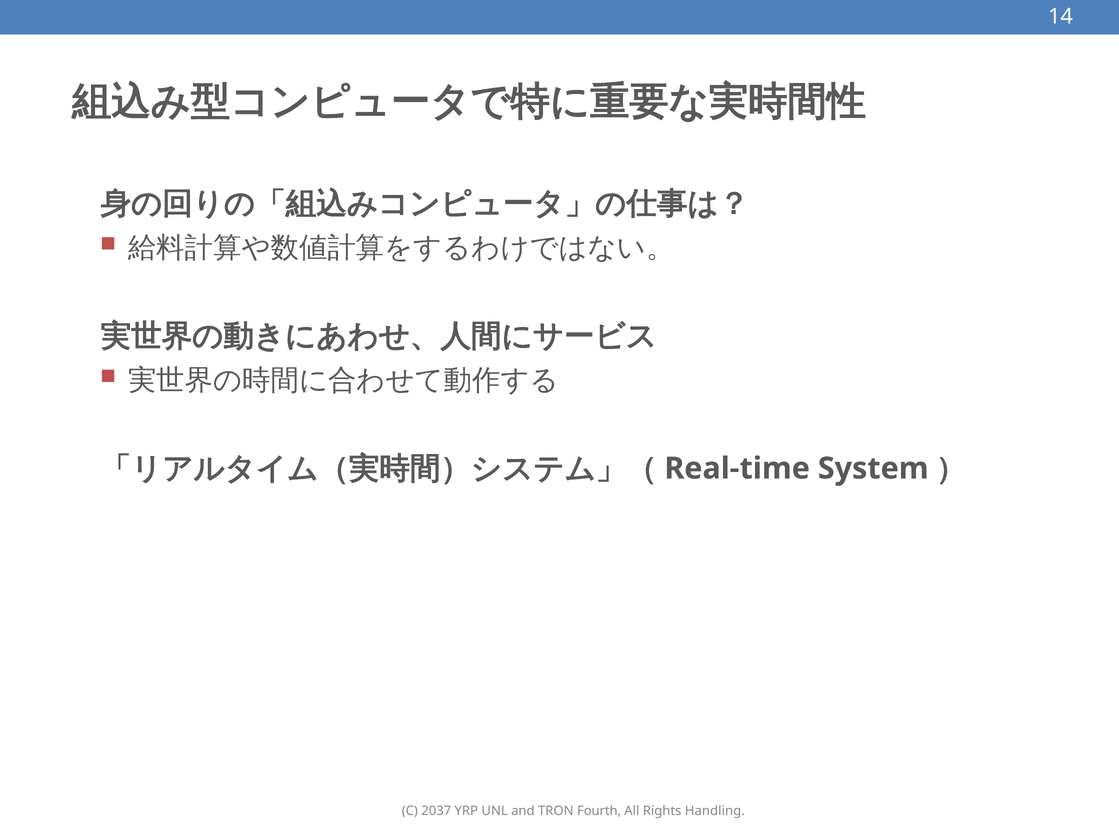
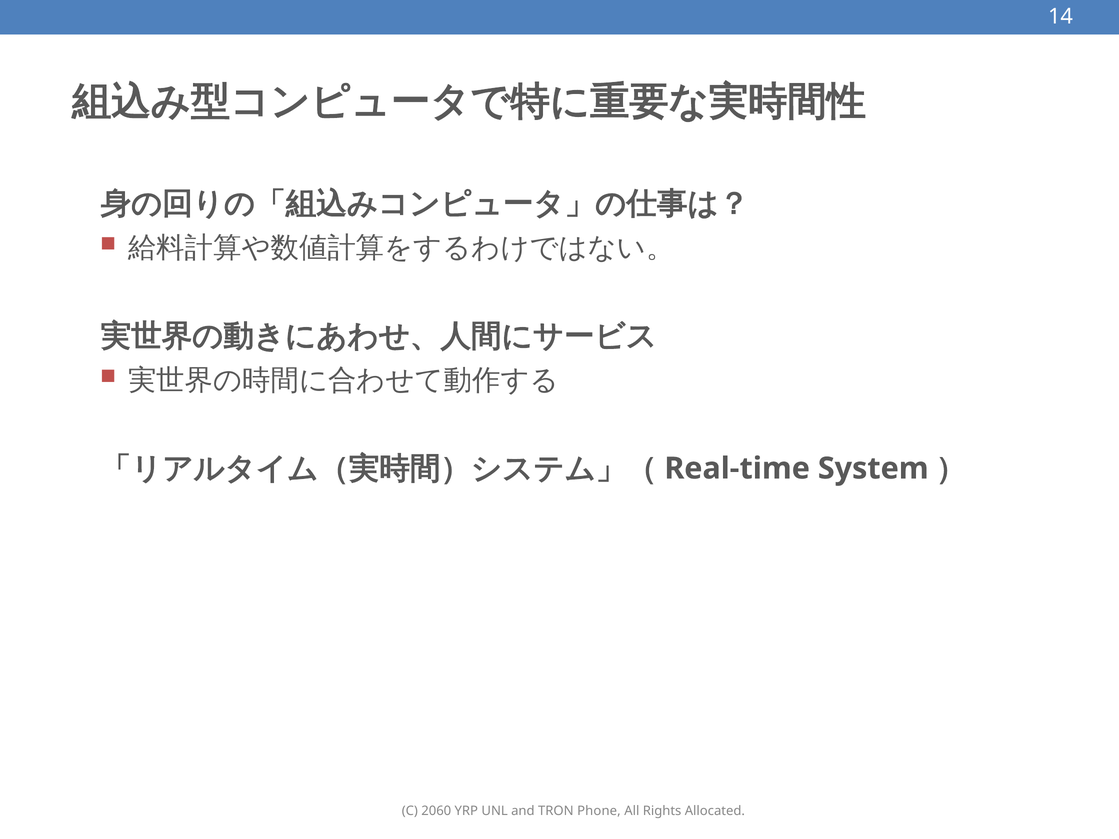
2037: 2037 -> 2060 (436, 811)
Fourth: Fourth -> Phone (599, 811)
Handling: Handling -> Allocated (715, 811)
